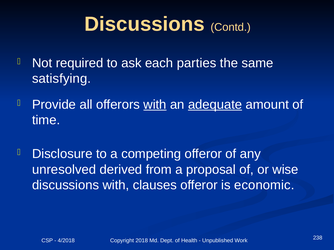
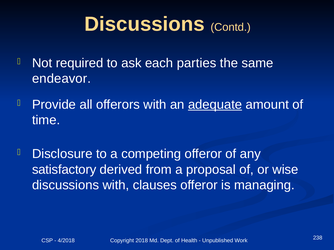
satisfying: satisfying -> endeavor (61, 79)
with underline: present -> none (155, 105)
unresolved: unresolved -> satisfactory (64, 170)
economic: economic -> managing (264, 185)
